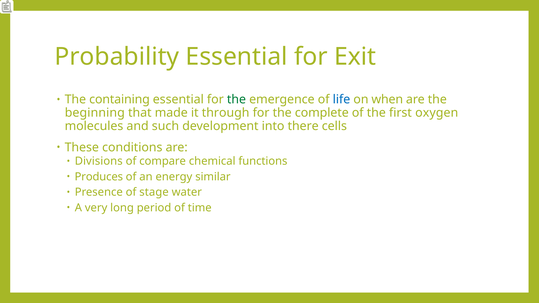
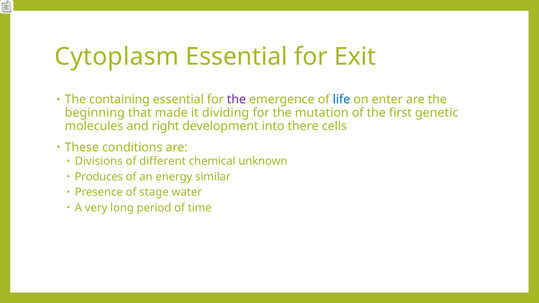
Probability: Probability -> Cytoplasm (117, 57)
the colour: green -> purple (236, 100)
when: when -> enter (387, 100)
through: through -> dividing (226, 113)
complete: complete -> mutation (322, 113)
oxygen: oxygen -> genetic (437, 113)
such: such -> right (166, 126)
compare: compare -> different (163, 161)
functions: functions -> unknown (263, 161)
